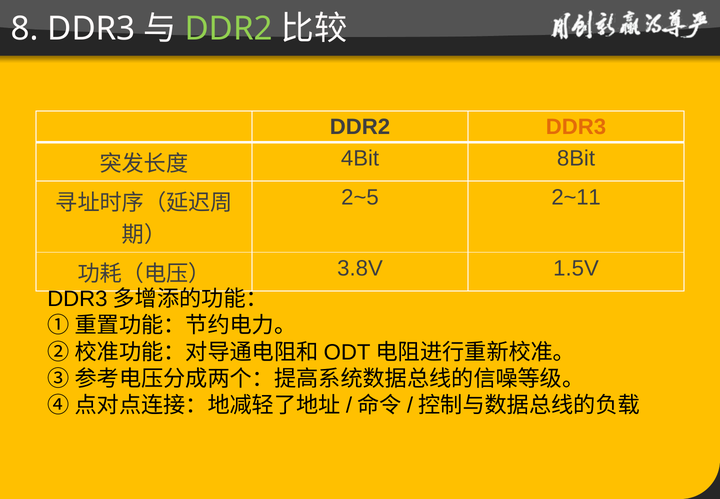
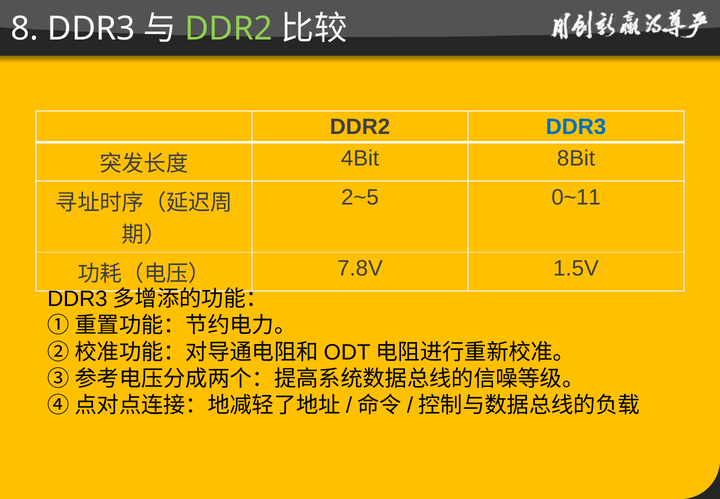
DDR3 colour: orange -> blue (576, 127)
2~11: 2~11 -> 0~11 (576, 197)
3.8V: 3.8V -> 7.8V (360, 268)
